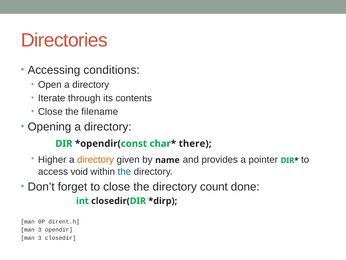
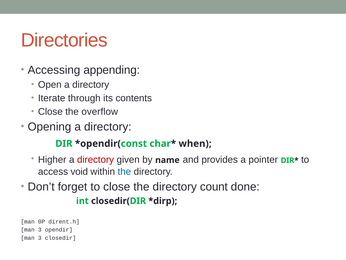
conditions: conditions -> appending (112, 70)
filename: filename -> overflow (100, 111)
there: there -> when (195, 143)
directory colour: orange -> red (96, 159)
